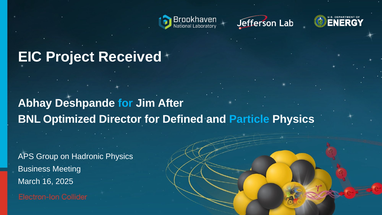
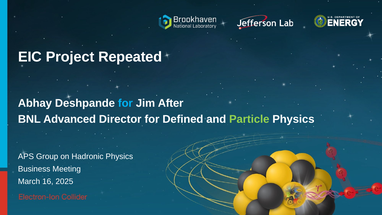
Received: Received -> Repeated (130, 57)
Optimized: Optimized -> Advanced (70, 119)
Particle colour: light blue -> light green (249, 119)
